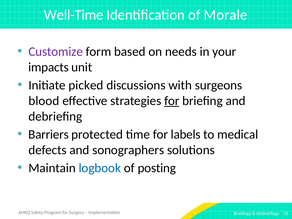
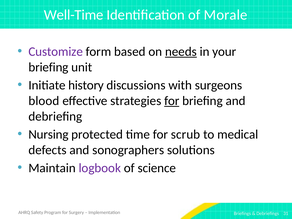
needs underline: none -> present (181, 52)
impacts: impacts -> briefing (48, 67)
picked: picked -> history (86, 85)
Barriers: Barriers -> Nursing (48, 134)
labels: labels -> scrub (186, 134)
logbook colour: blue -> purple (100, 168)
posting: posting -> science (157, 168)
